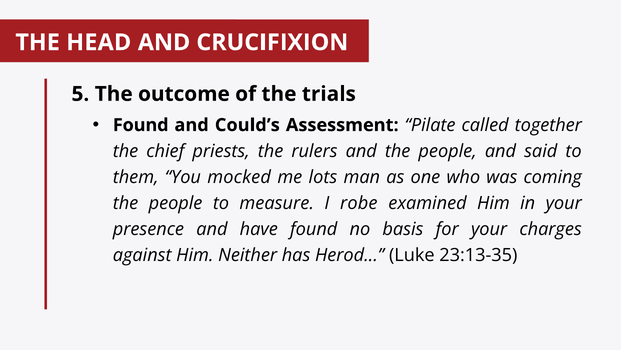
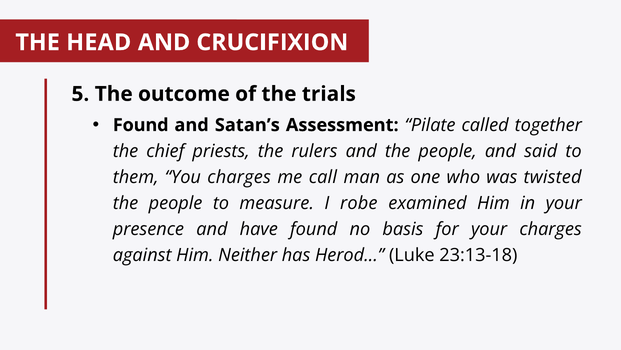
Could’s: Could’s -> Satan’s (247, 125)
You mocked: mocked -> charges (239, 177)
lots: lots -> call (323, 177)
coming: coming -> twisted (553, 177)
23:13-35: 23:13-35 -> 23:13-18 (478, 256)
